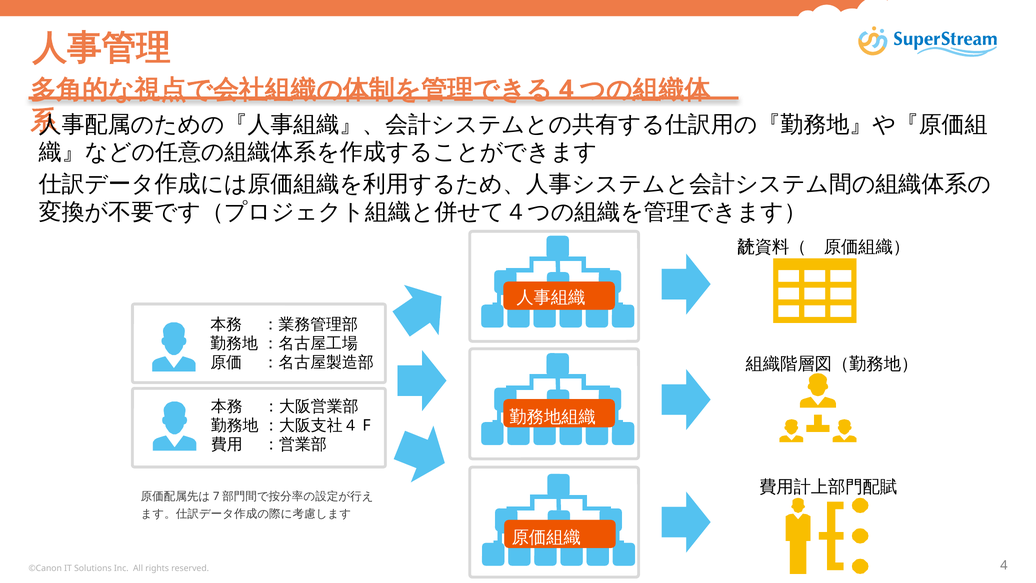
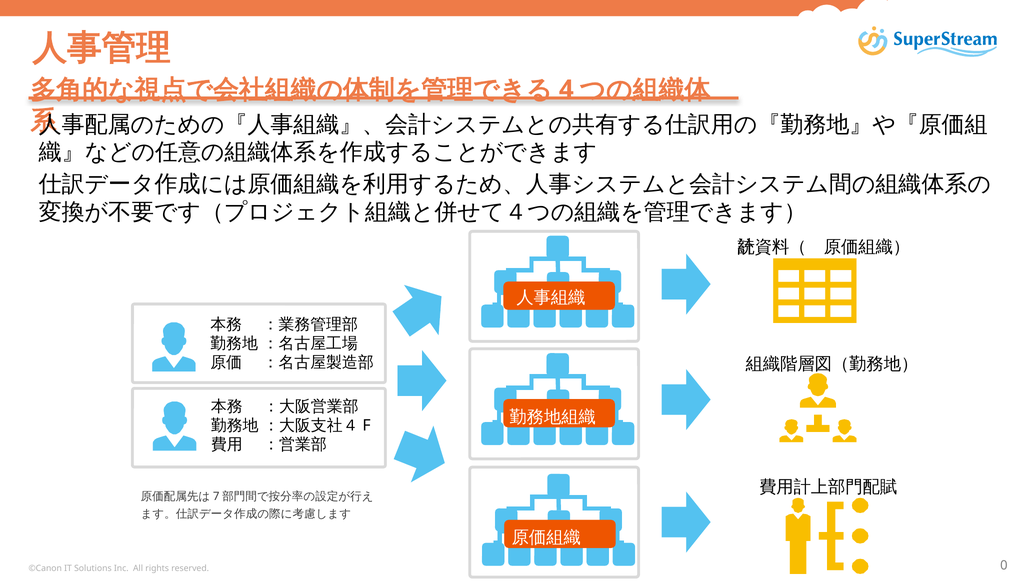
reserved 4: 4 -> 0 (1004, 565)
